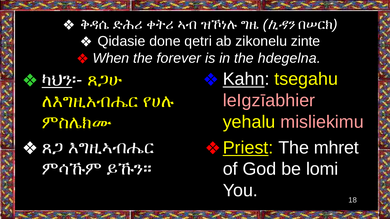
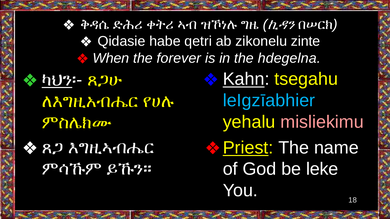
done: done -> habe (165, 41)
leIgzīabhier colour: pink -> light blue (269, 101)
mhret: mhret -> name (336, 148)
lomi: lomi -> leke (322, 169)
